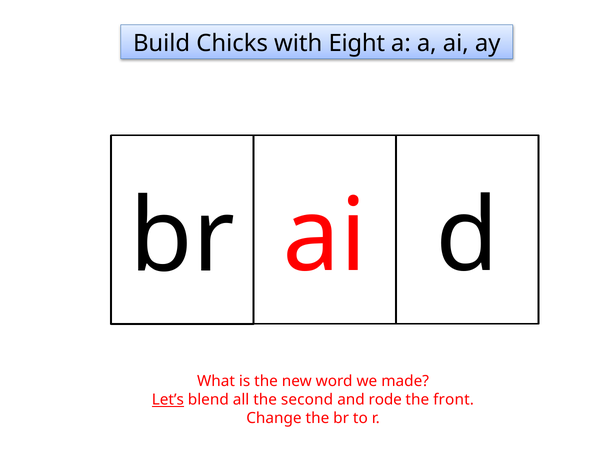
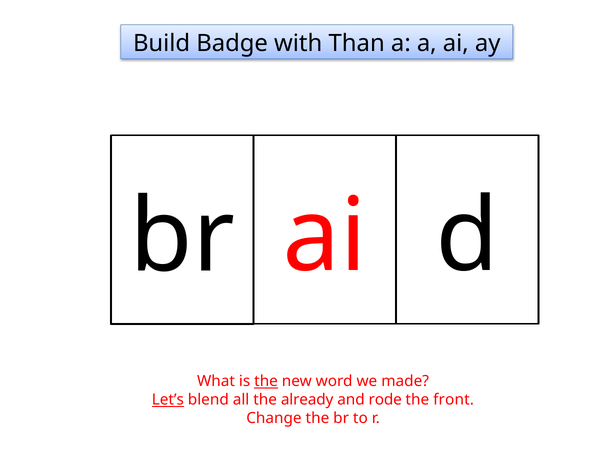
Chicks: Chicks -> Badge (232, 43)
Eight: Eight -> Than (357, 43)
the underline: none -> present (266, 382)
second: second -> already (307, 400)
